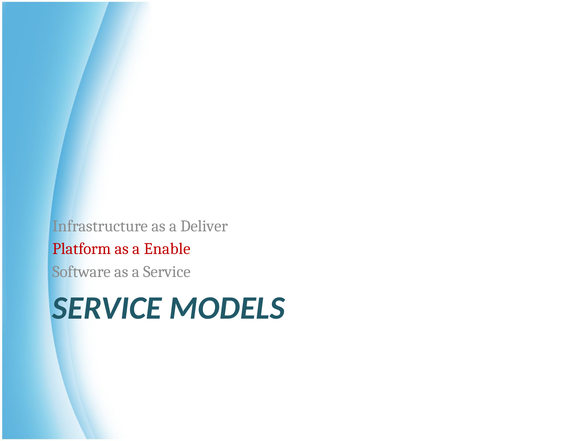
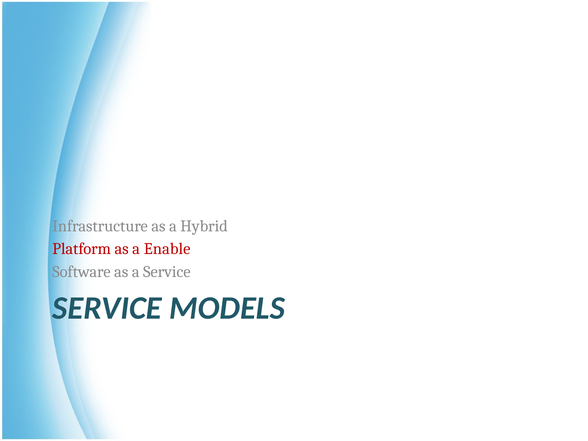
Deliver: Deliver -> Hybrid (204, 226)
